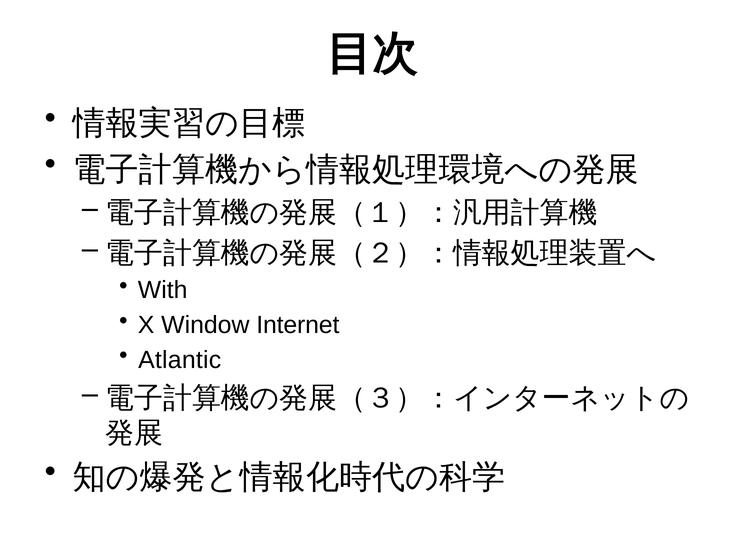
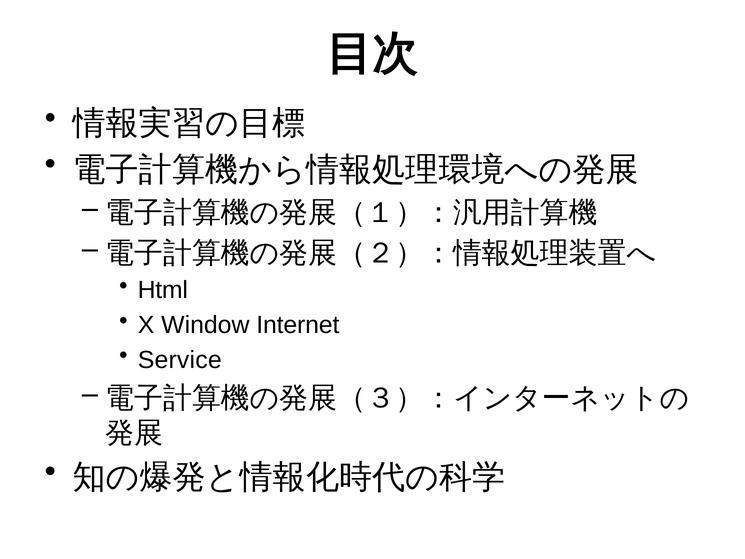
With: With -> Html (163, 290)
Atlantic: Atlantic -> Service (180, 360)
